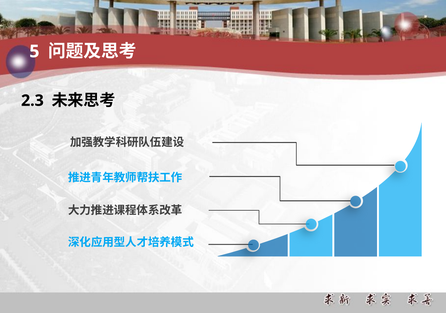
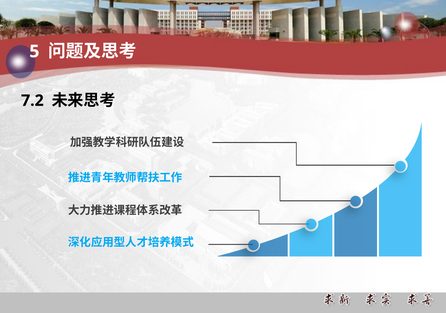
2.3: 2.3 -> 7.2 (32, 101)
